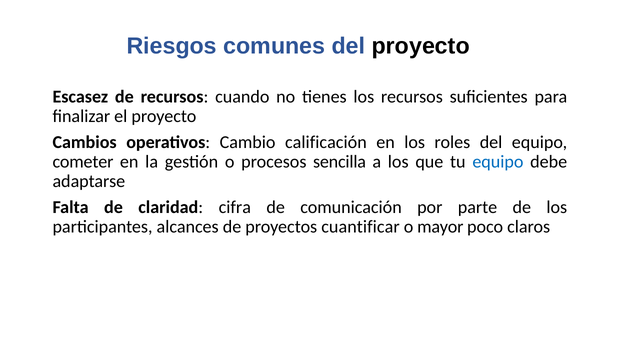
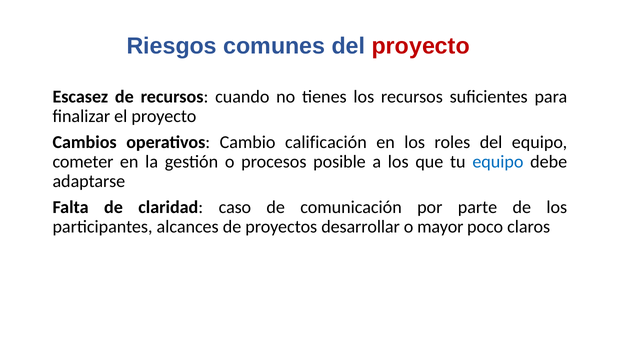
proyecto colour: black -> red (421, 46)
sencilla: sencilla -> posible (339, 162)
cifra: cifra -> caso (235, 207)
cuantificar: cuantificar -> desarrollar (361, 227)
